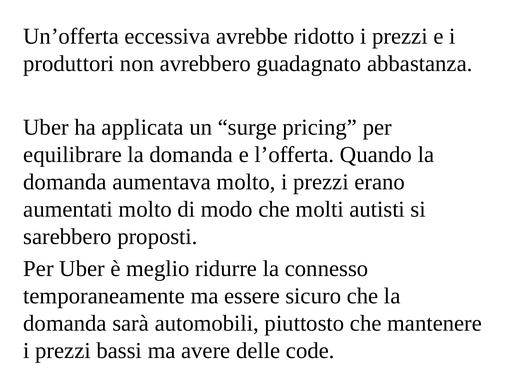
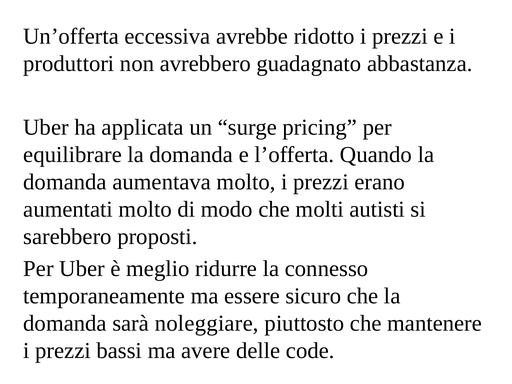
automobili: automobili -> noleggiare (207, 323)
